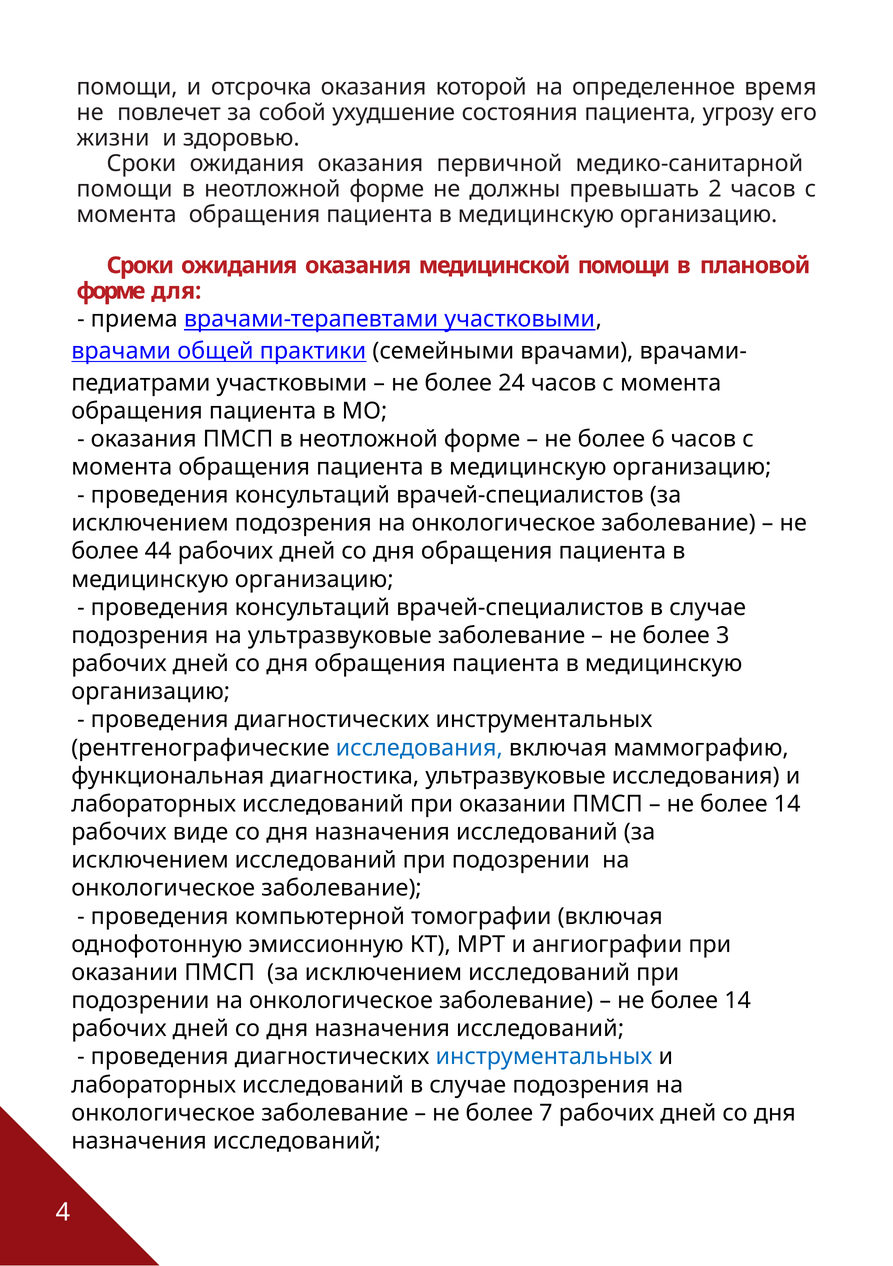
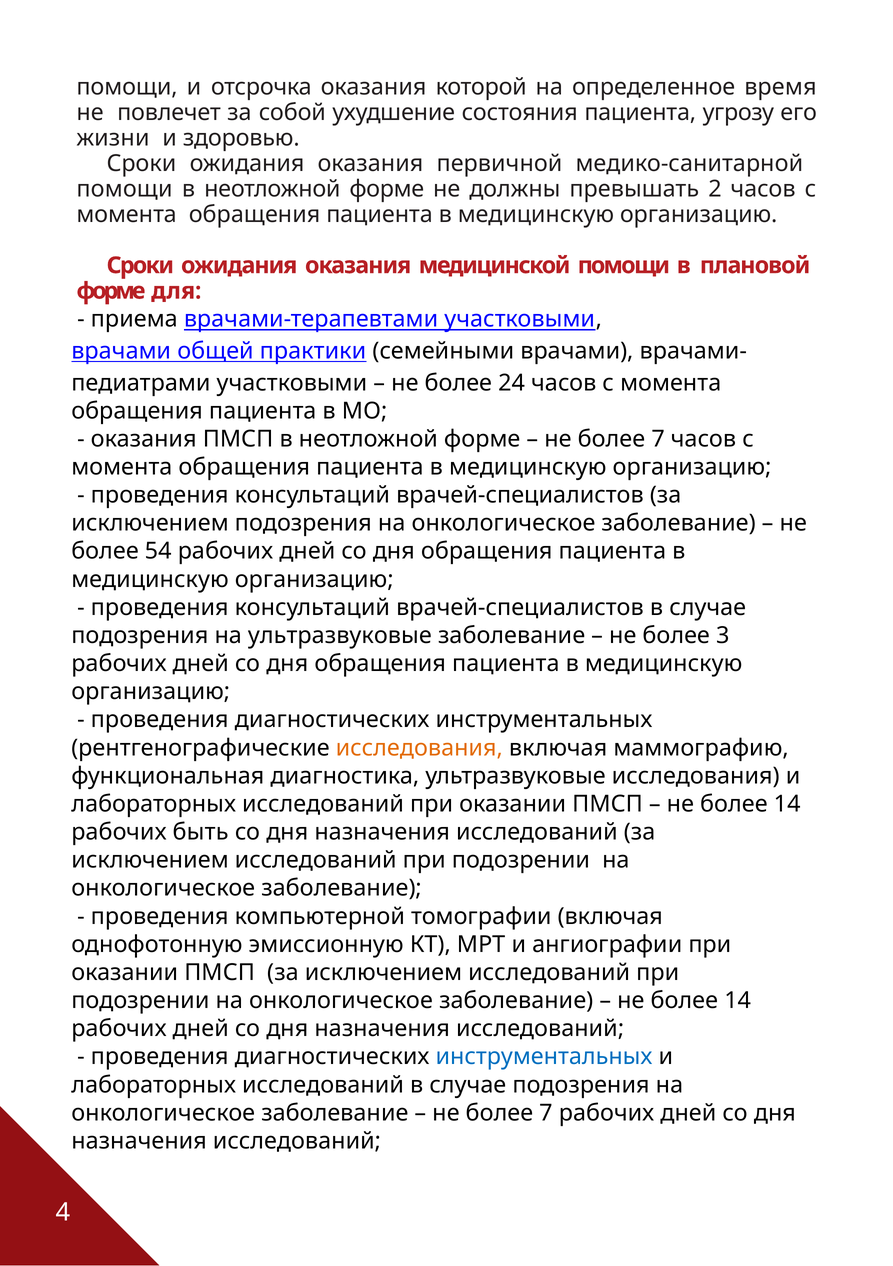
6: 6 -> 7 (658, 439)
44: 44 -> 54 (158, 551)
исследования colour: blue -> orange (419, 748)
виде: виде -> быть (201, 832)
